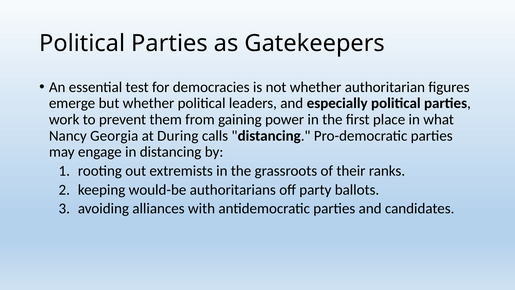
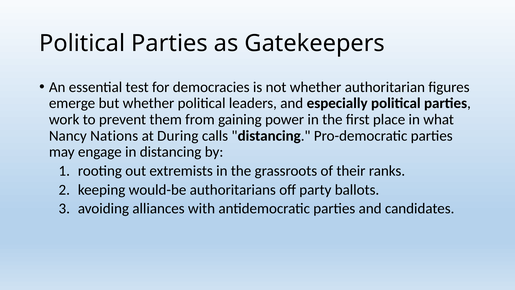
Georgia: Georgia -> Nations (114, 136)
